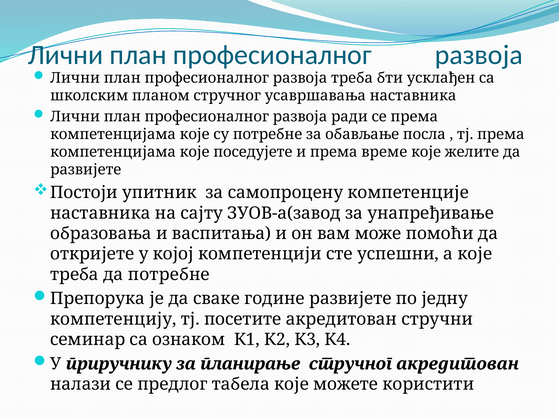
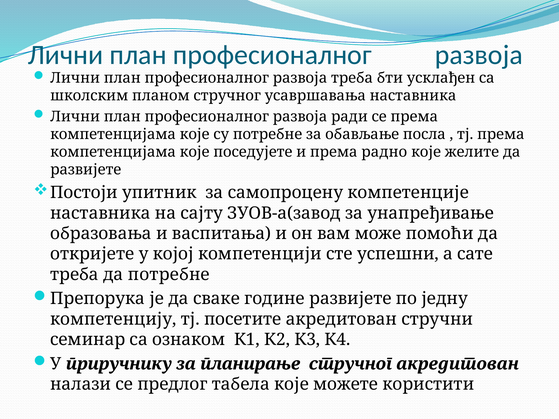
време: време -> радно (384, 152)
а које: које -> сате (475, 254)
